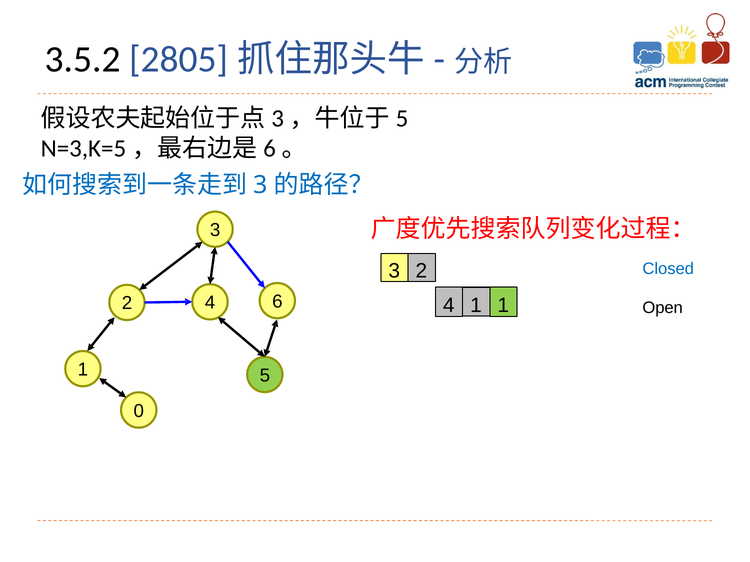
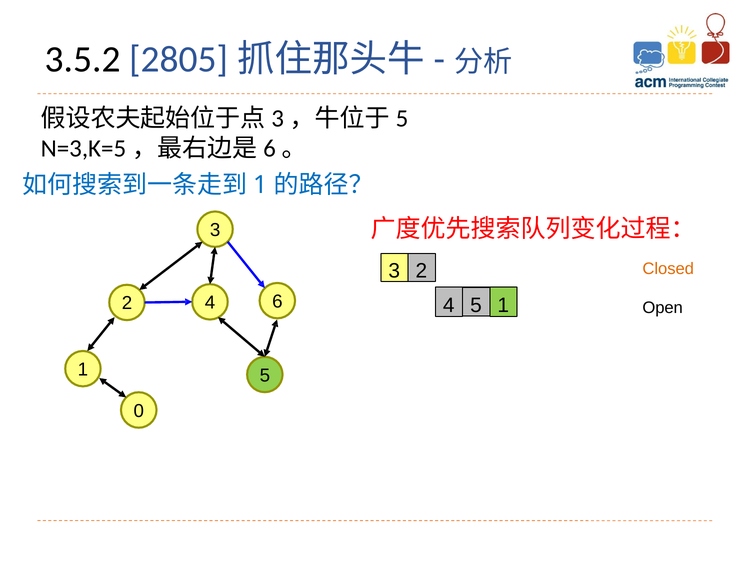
3: 3 -> 1 (260, 185)
Closed colour: blue -> orange (668, 269)
4 1: 1 -> 5 (476, 305)
